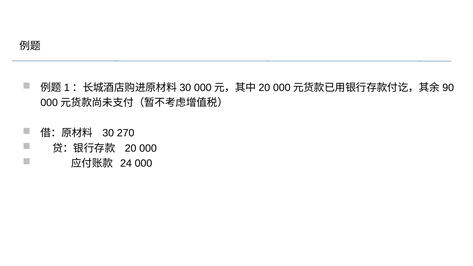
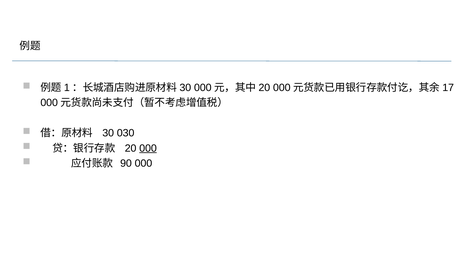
90: 90 -> 17 (448, 88)
270: 270 -> 030 (126, 133)
000 underline: none -> present (148, 148)
24: 24 -> 90 (126, 163)
